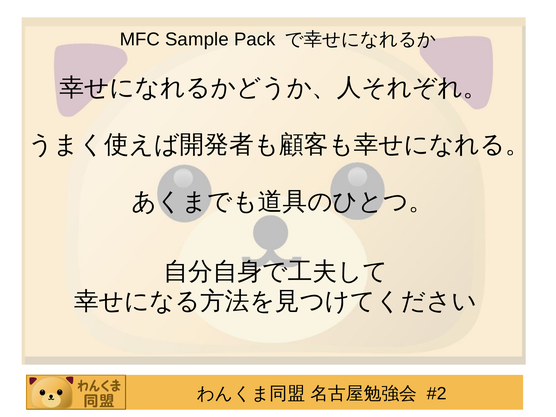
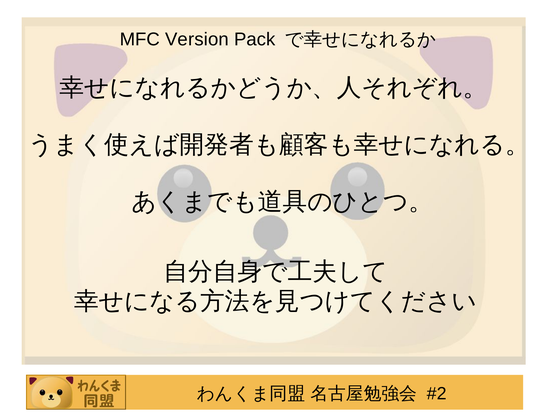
Sample: Sample -> Version (197, 39)
